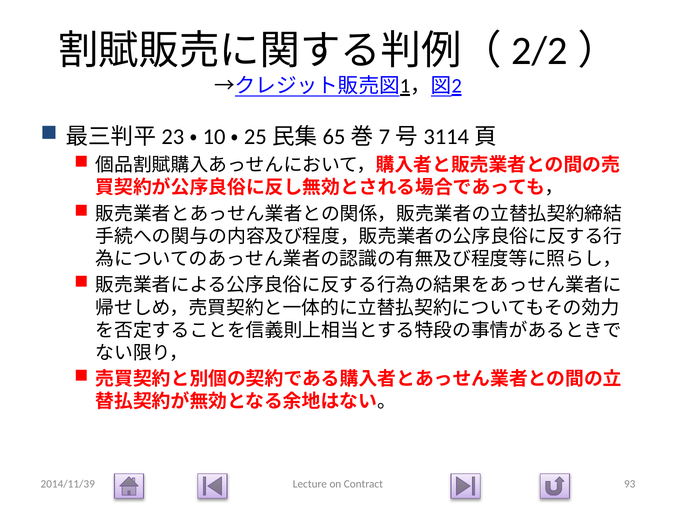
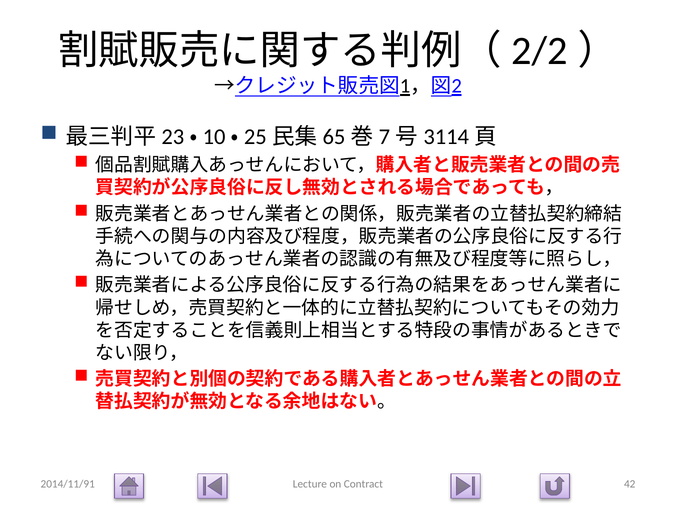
2014/11/39: 2014/11/39 -> 2014/11/91 (68, 484)
93: 93 -> 42 (630, 484)
